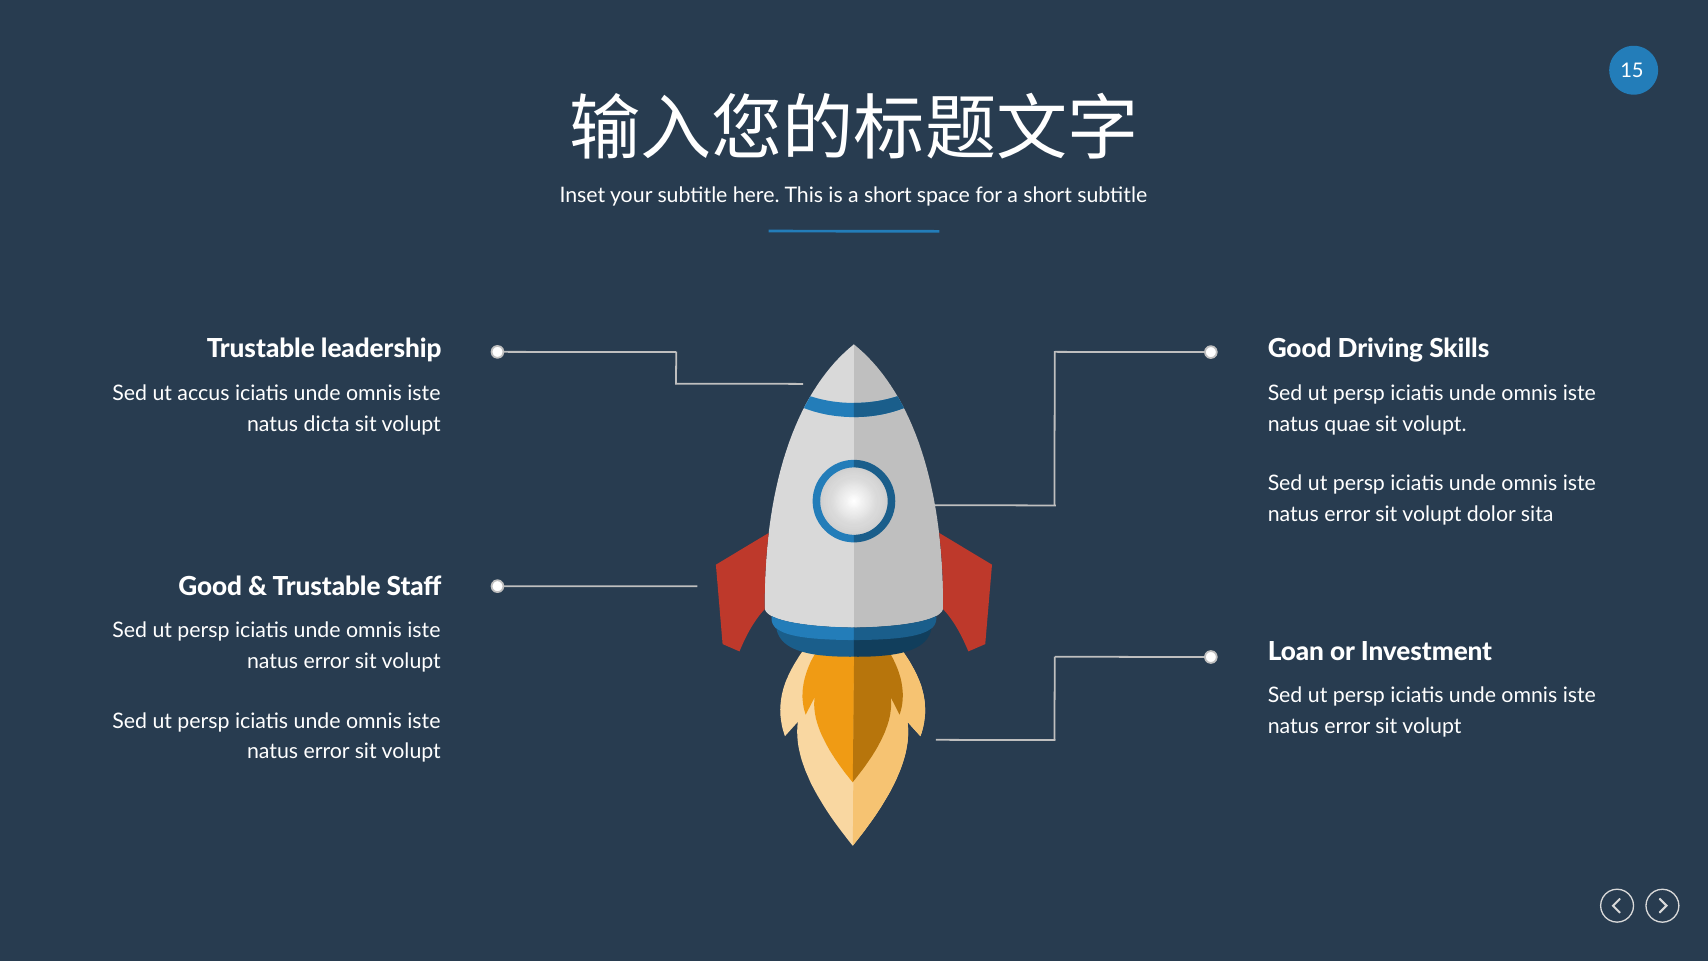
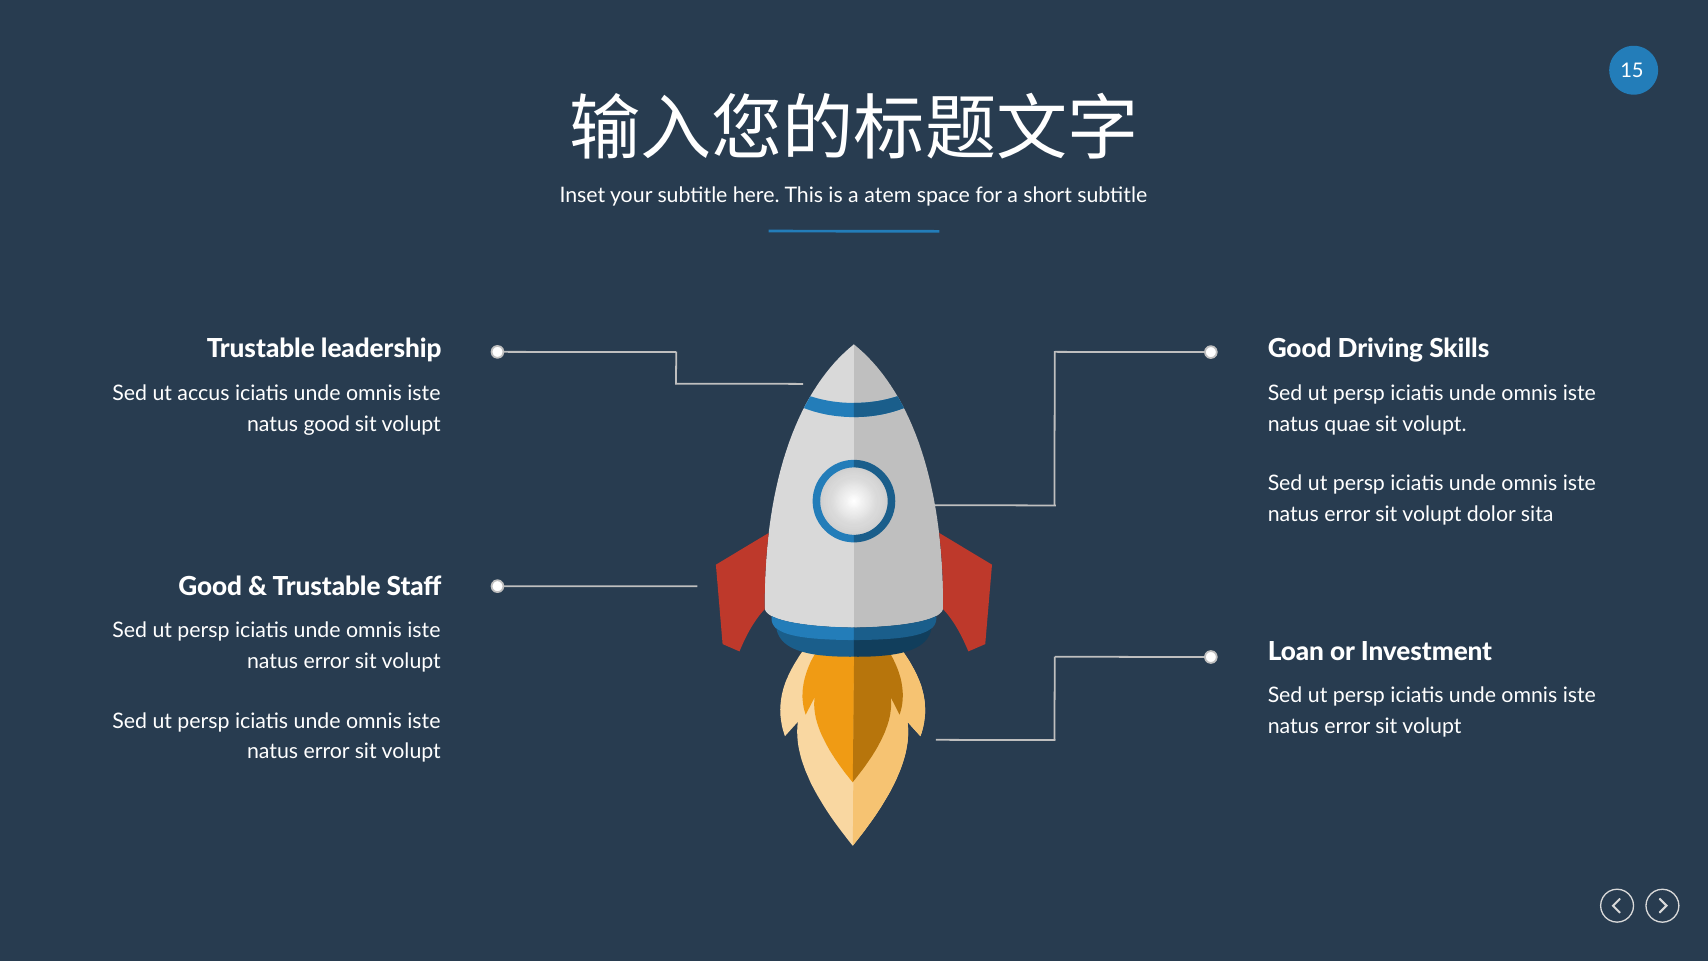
is a short: short -> atem (888, 196)
natus dicta: dicta -> good (327, 424)
